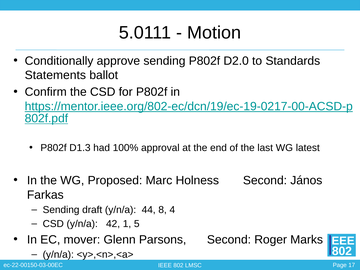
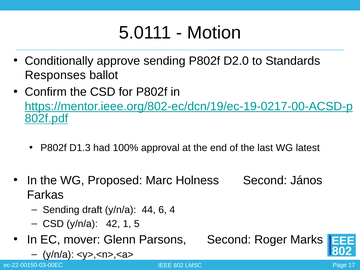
Statements: Statements -> Responses (55, 75)
8: 8 -> 6 (163, 210)
